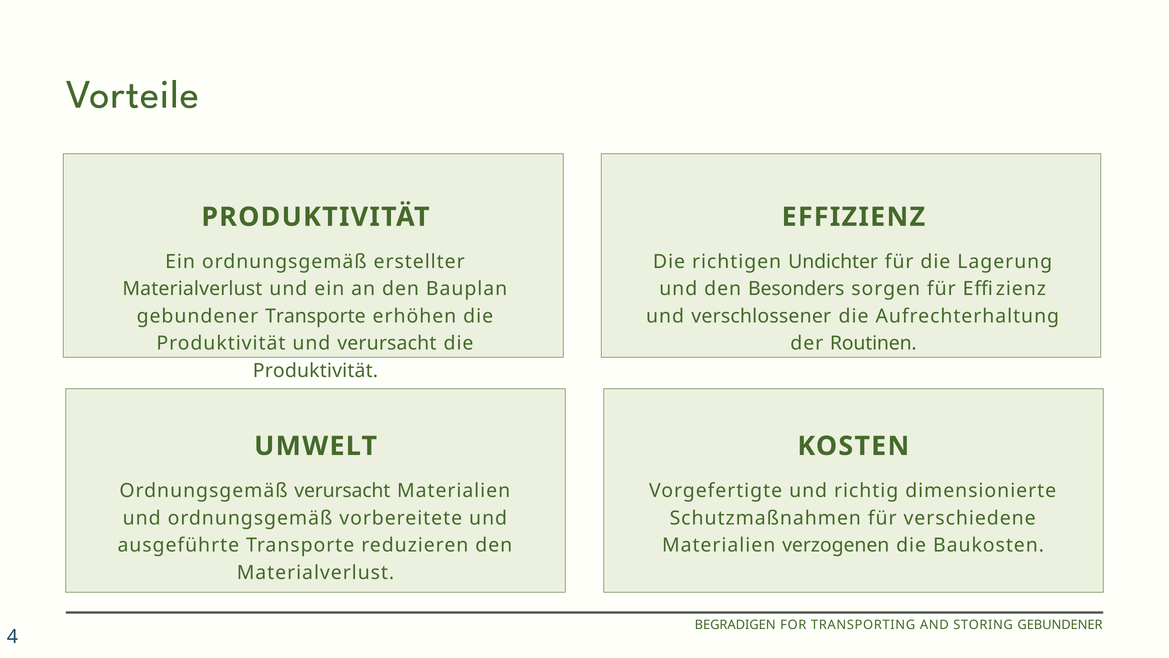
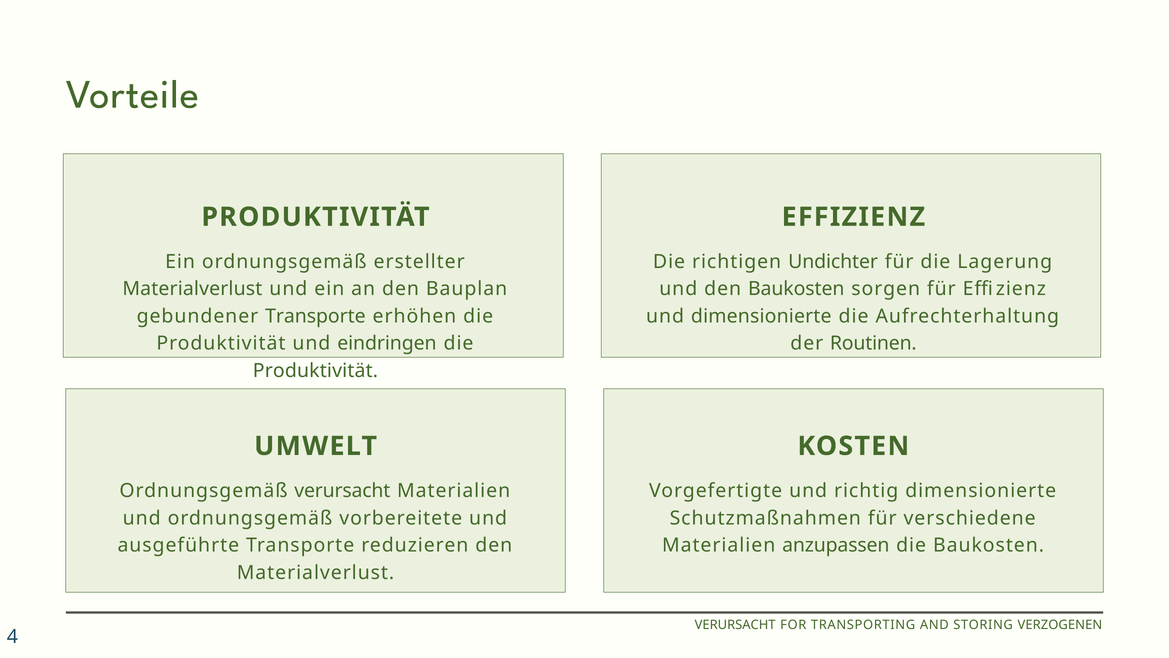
den Besonders: Besonders -> Baukosten (796, 289)
und verschlossener: verschlossener -> dimensionierte (761, 316)
und verursacht: verursacht -> eindringen (387, 343)
verzogenen: verzogenen -> anzupassen (836, 545)
BEGRADIGEN: BEGRADIGEN -> VERURSACHT (735, 625)
STORING GEBUNDENER: GEBUNDENER -> VERZOGENEN (1060, 625)
